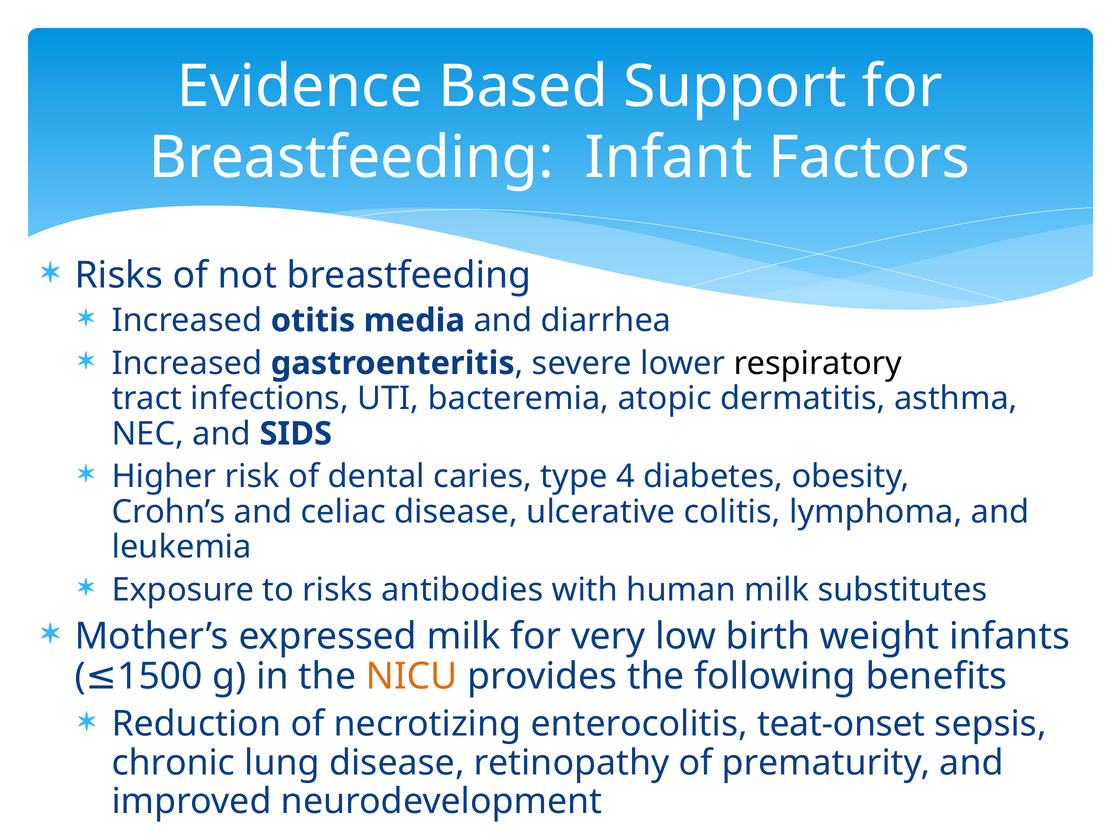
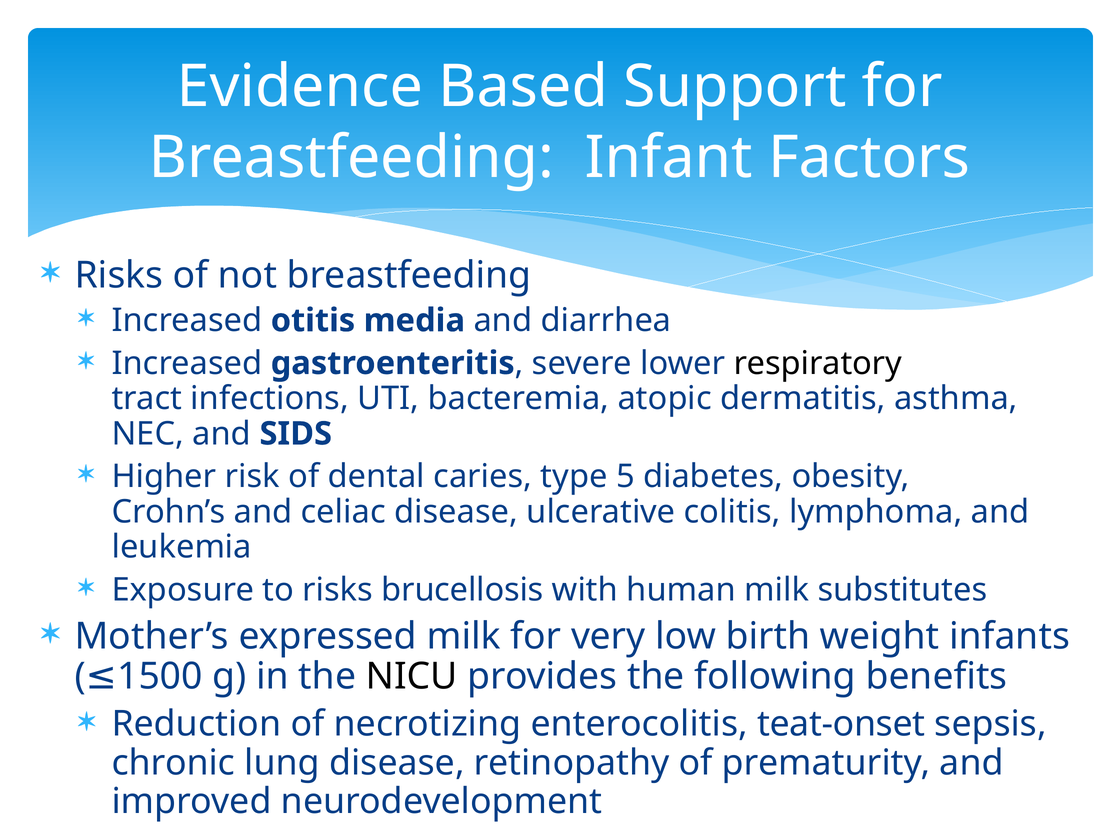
4: 4 -> 5 (625, 477)
antibodies: antibodies -> brucellosis (462, 590)
NICU colour: orange -> black (412, 677)
